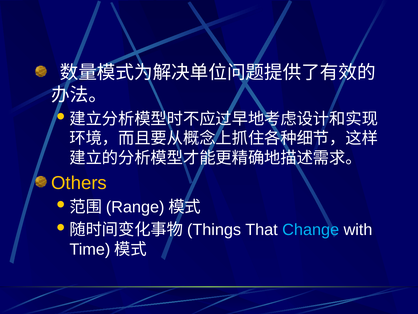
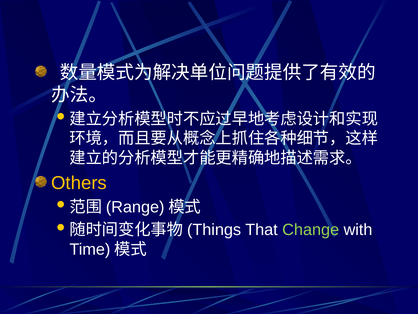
Change colour: light blue -> light green (311, 229)
